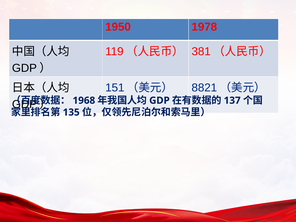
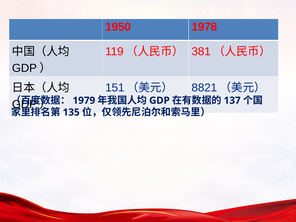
1968: 1968 -> 1979 (84, 100)
